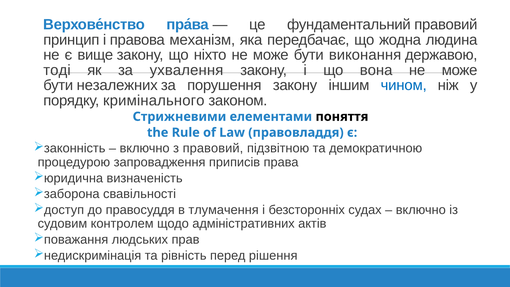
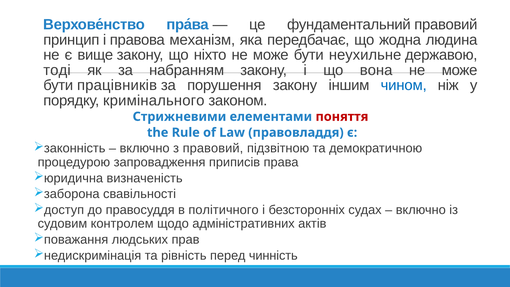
виконання: виконання -> неухильне (365, 55)
ухвалення: ухвалення -> набранням (187, 70)
незалежних: незалежних -> працівників (117, 85)
поняття colour: black -> red (342, 117)
тлумачення: тлумачення -> політичного (224, 210)
рішення: рішення -> чинність (273, 255)
